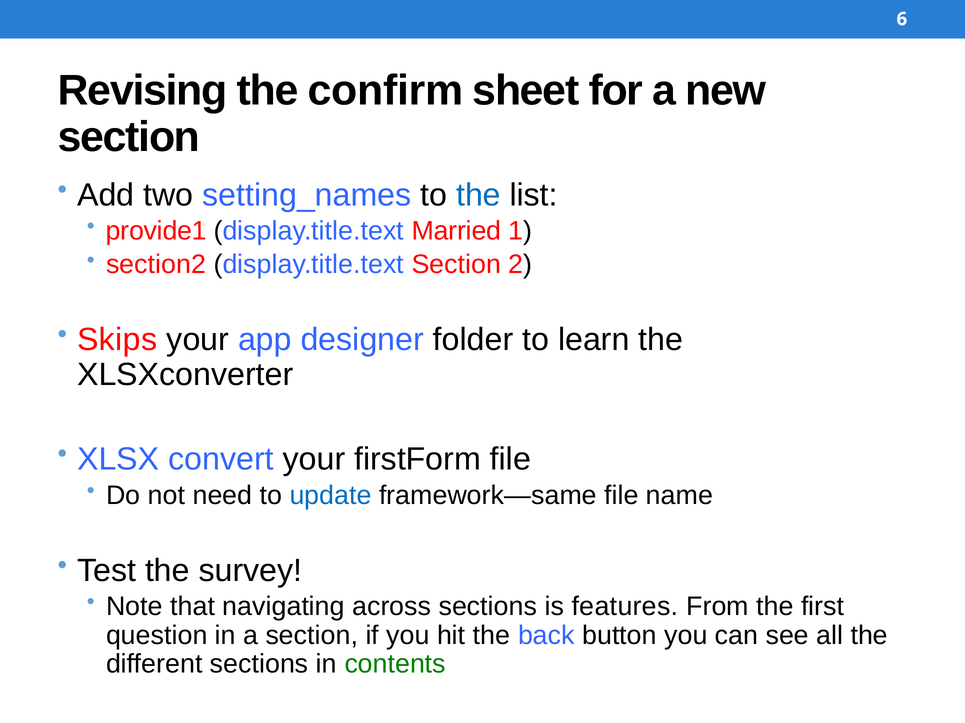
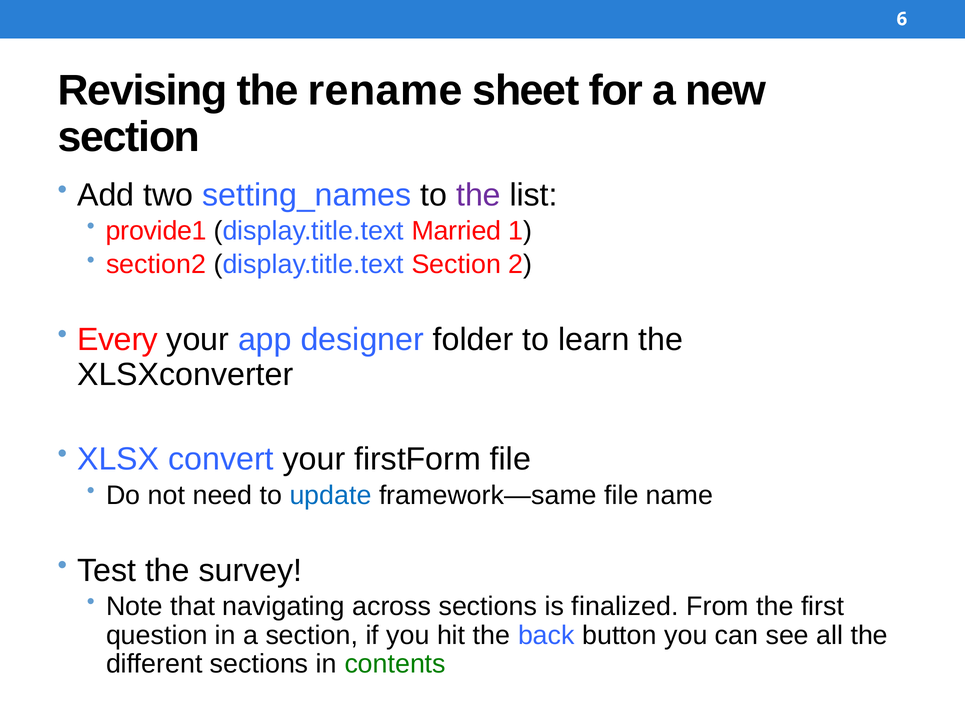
confirm: confirm -> rename (385, 91)
the colour: blue -> purple (478, 195)
Skips: Skips -> Every (118, 340)
features: features -> finalized (625, 607)
